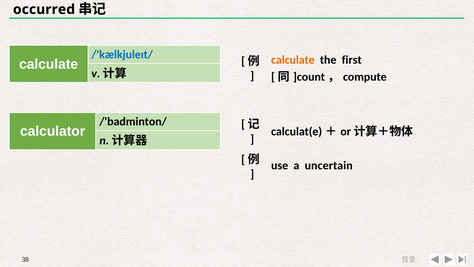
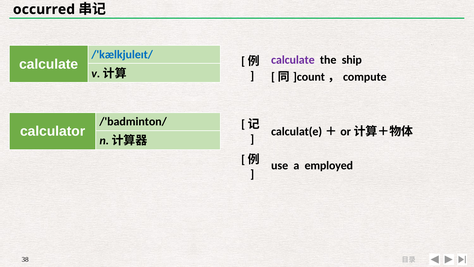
calculate colour: orange -> purple (293, 60)
first: first -> ship (352, 60)
uncertain: uncertain -> employed (329, 166)
